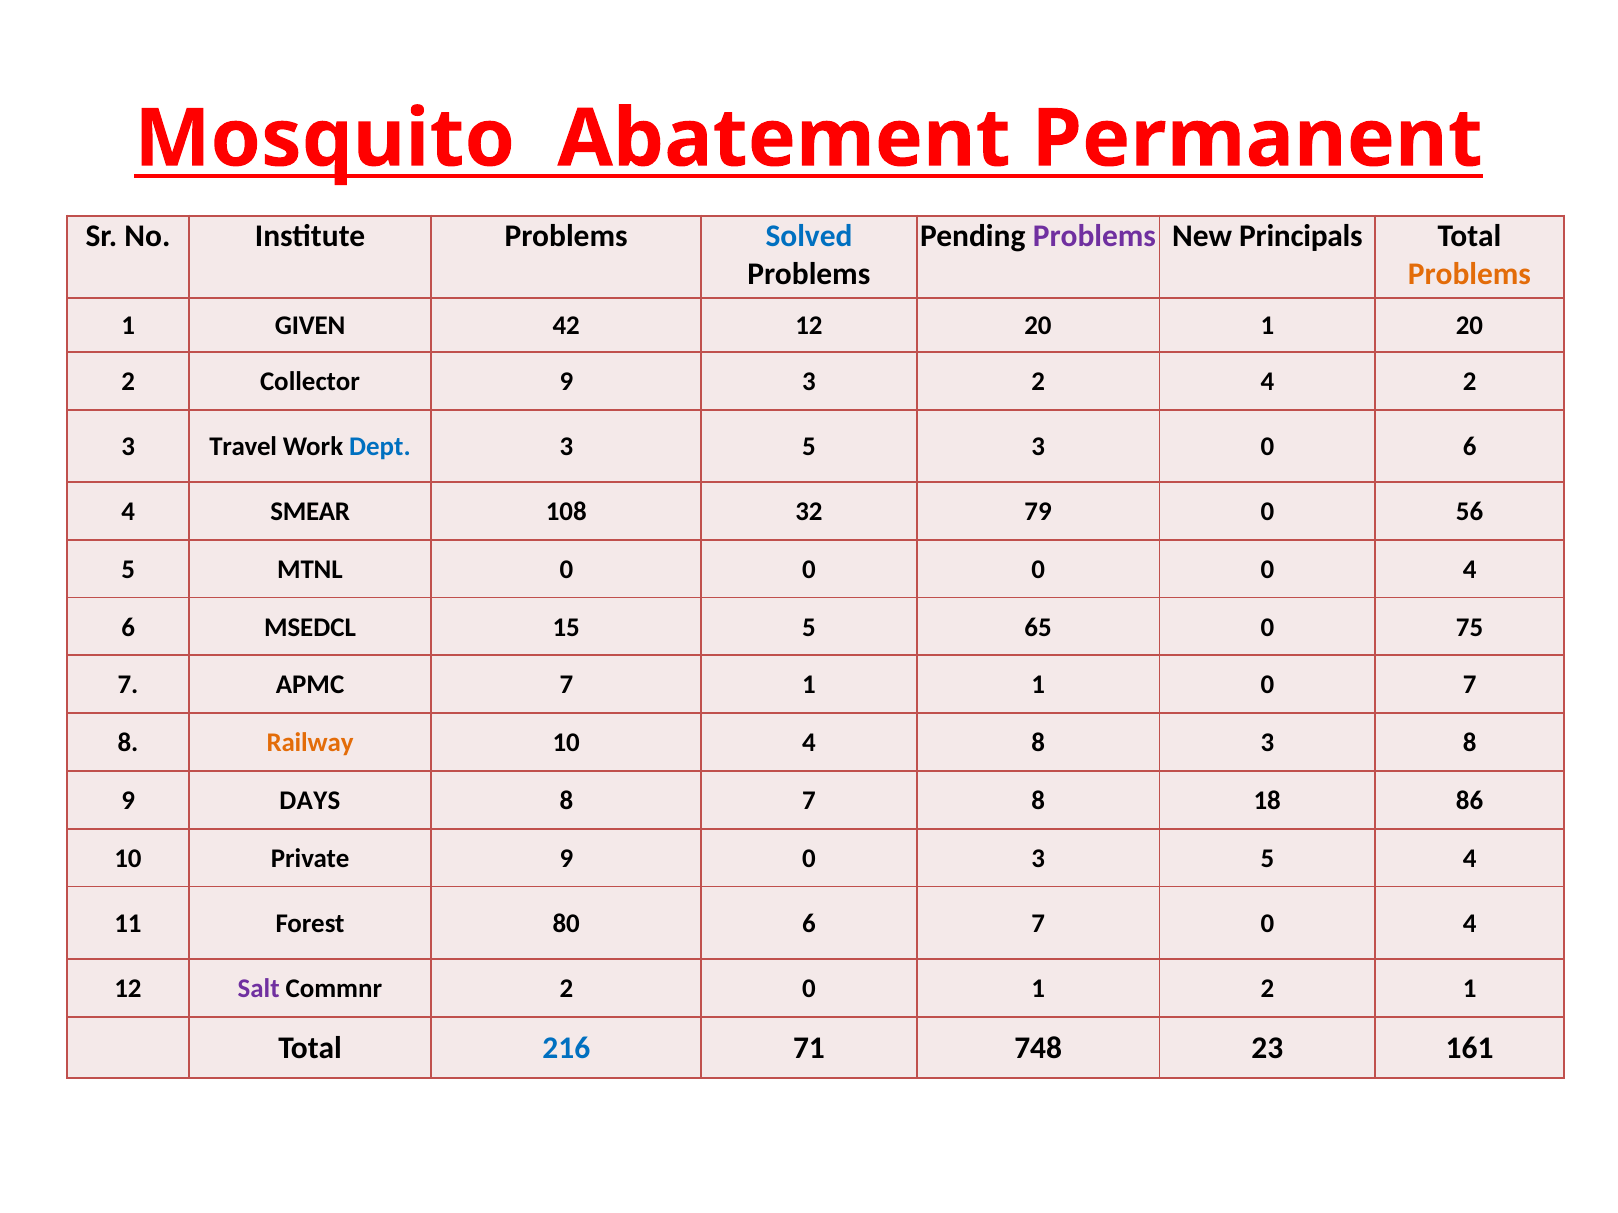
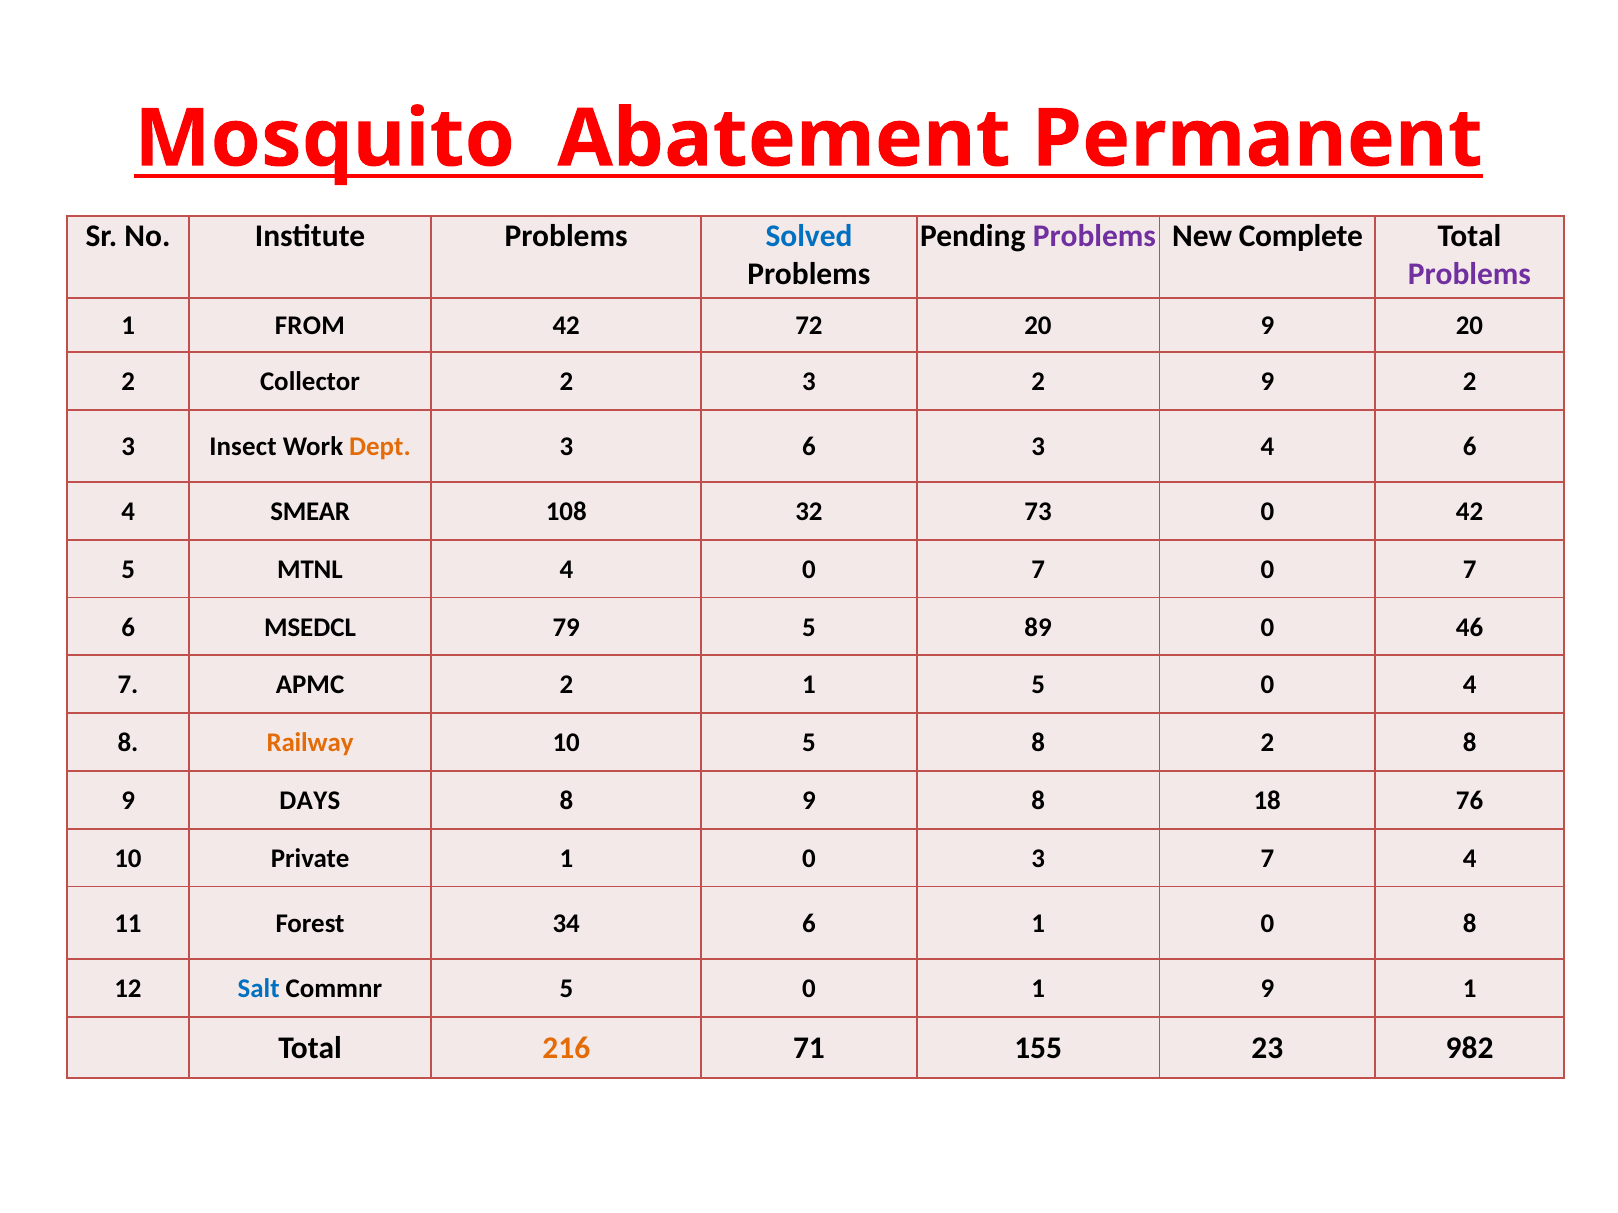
Principals: Principals -> Complete (1301, 236)
Problems colour: orange -> purple (1469, 275)
GIVEN: GIVEN -> FROM (310, 326)
42 12: 12 -> 72 (809, 326)
20 1: 1 -> 9 (1267, 326)
Collector 9: 9 -> 2 (566, 382)
2 4: 4 -> 9 (1267, 382)
Travel: Travel -> Insect (243, 447)
Dept colour: blue -> orange (380, 447)
5: 5 -> 6 (809, 447)
3 0: 0 -> 4 (1267, 447)
79: 79 -> 73 (1038, 512)
0 56: 56 -> 42 (1470, 512)
MTNL 0: 0 -> 4 (566, 570)
0: 0 -> 7 (1038, 570)
4: 4 -> 7 (1470, 570)
15: 15 -> 79 (566, 627)
65: 65 -> 89 (1038, 627)
75: 75 -> 46 (1470, 627)
APMC 7: 7 -> 2 (566, 685)
1 1: 1 -> 5 (1038, 685)
0 7: 7 -> 4 (1470, 685)
10 4: 4 -> 5 (809, 743)
8 3: 3 -> 2 (1267, 743)
7: 7 -> 9 (809, 801)
86: 86 -> 76 (1470, 801)
Private 9: 9 -> 1 (566, 859)
0 3 5: 5 -> 7 (1267, 859)
80: 80 -> 34 (566, 924)
6 7: 7 -> 1 (1038, 924)
4: 4 -> 8 (1470, 924)
Salt colour: purple -> blue (259, 989)
Commnr 2: 2 -> 5 (566, 989)
1 2: 2 -> 9 (1267, 989)
216 colour: blue -> orange (566, 1049)
748: 748 -> 155 (1038, 1049)
161: 161 -> 982 (1470, 1049)
